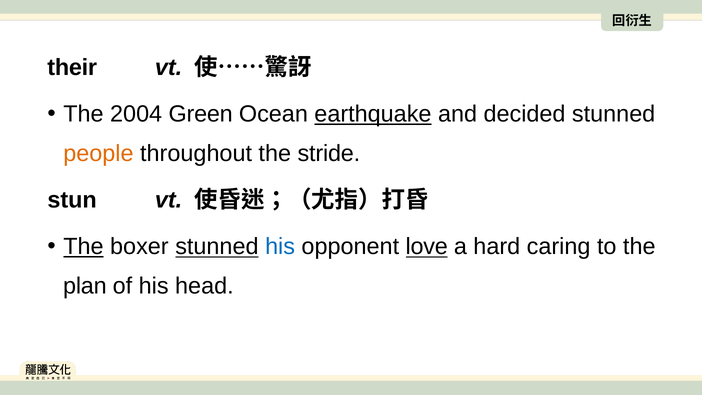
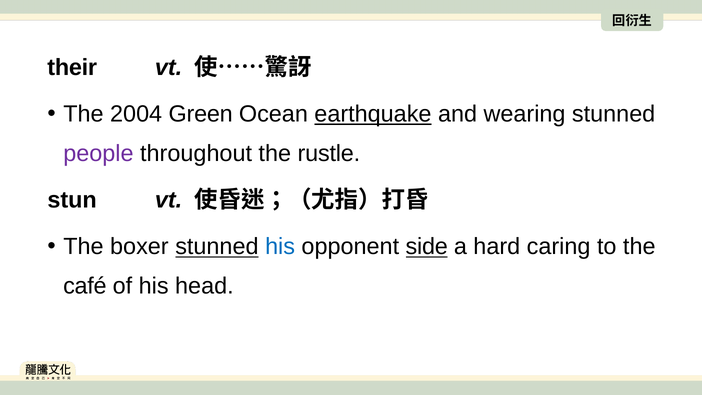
decided: decided -> wearing (525, 114)
people colour: orange -> purple (98, 153)
stride: stride -> rustle (329, 153)
The underline: present -> none (83, 247)
love: love -> side (427, 247)
plan: plan -> café (85, 286)
